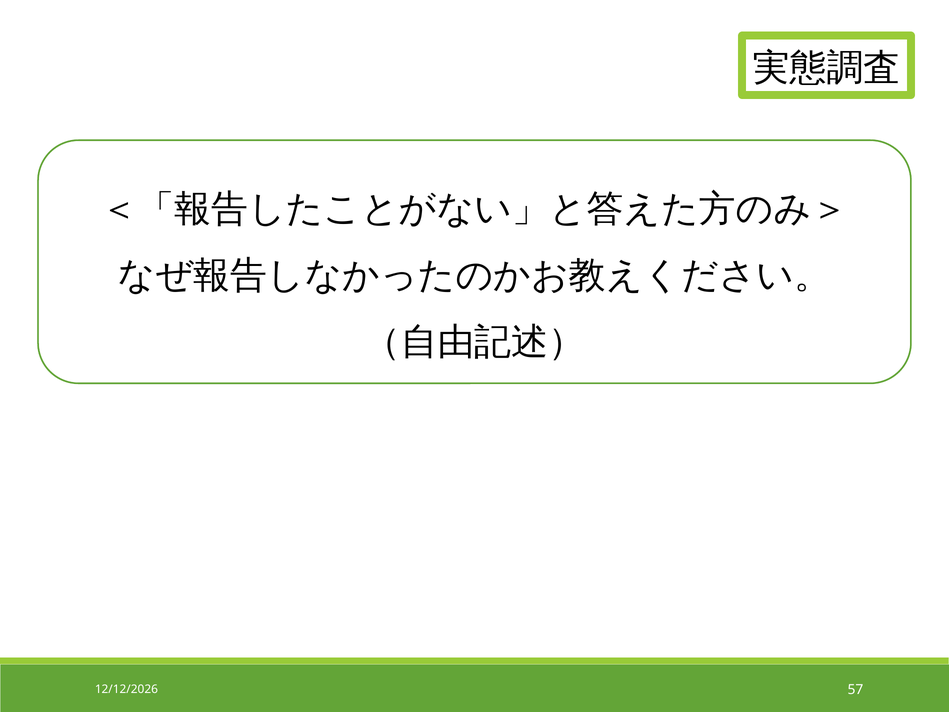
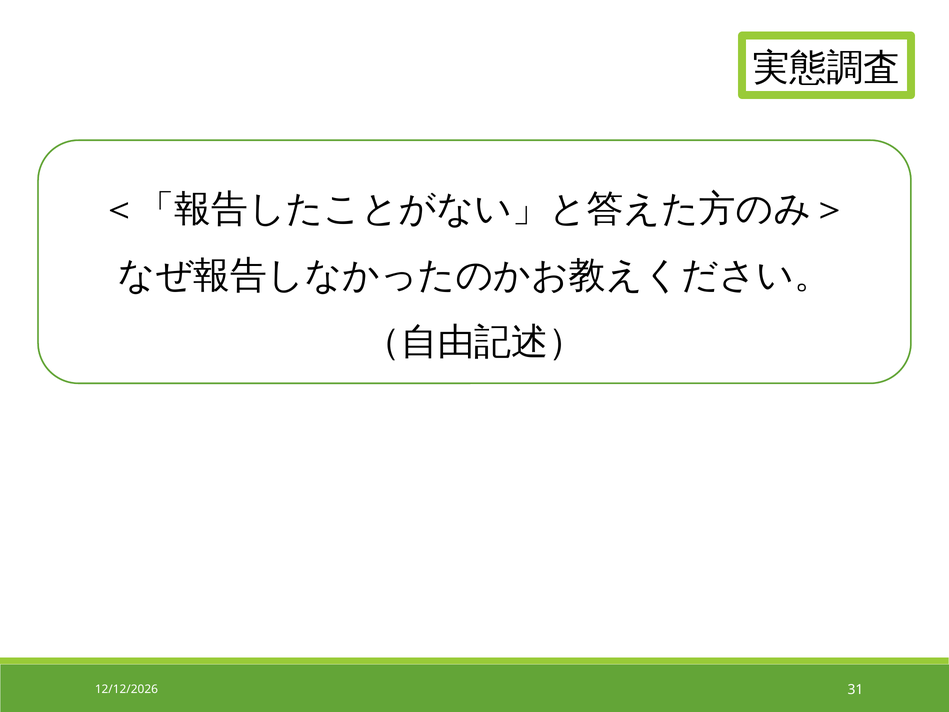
57: 57 -> 31 (855, 689)
